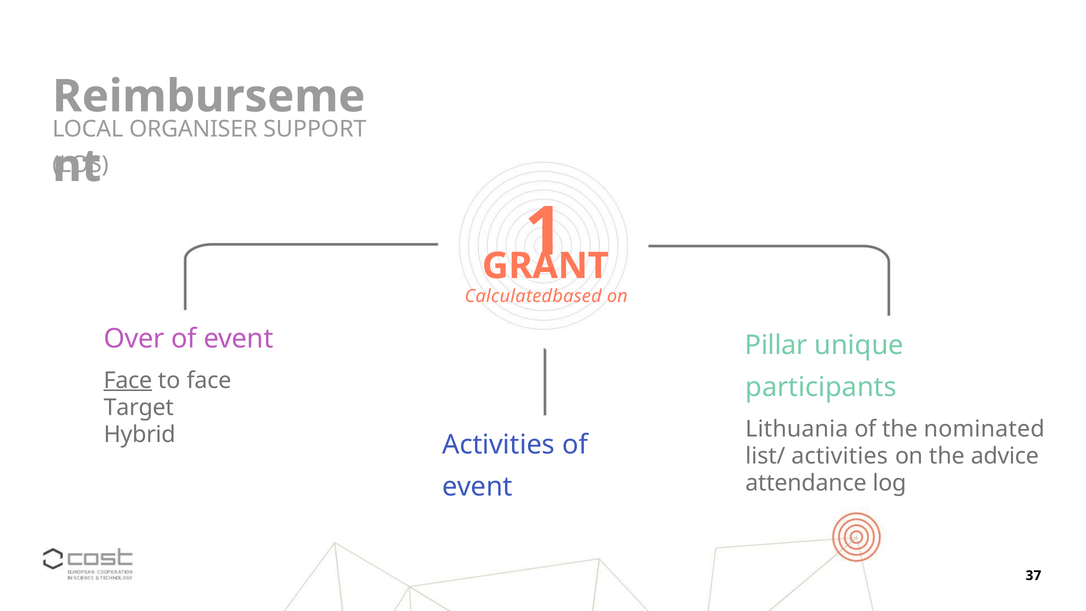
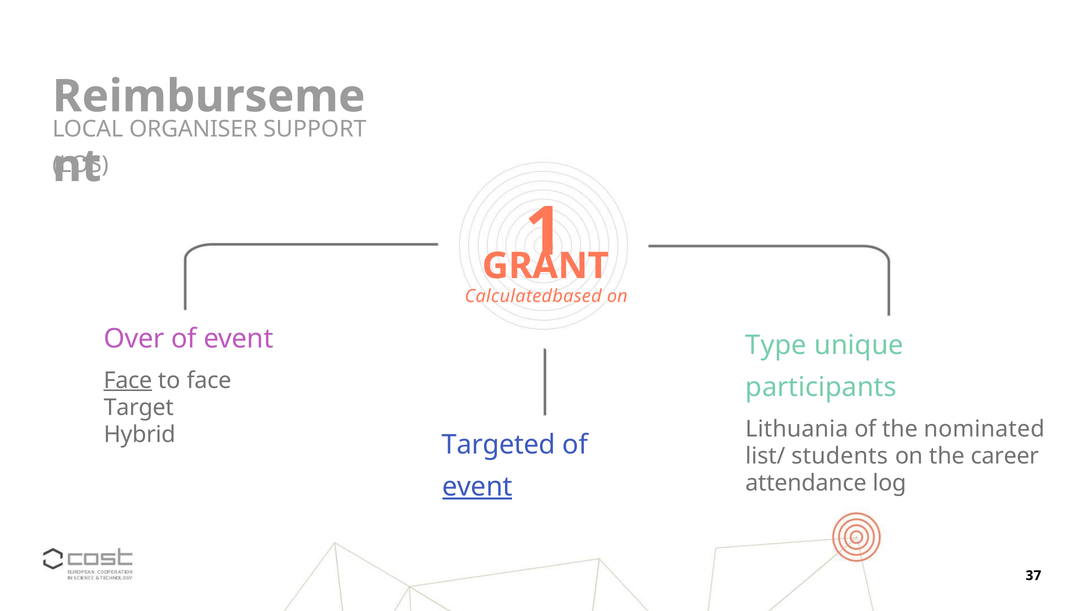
Pillar: Pillar -> Type (776, 345)
Hybrid Activities: Activities -> Targeted (499, 445)
list/ activities: activities -> students (840, 456)
advice: advice -> career (1005, 456)
event underline: none -> present (477, 487)
